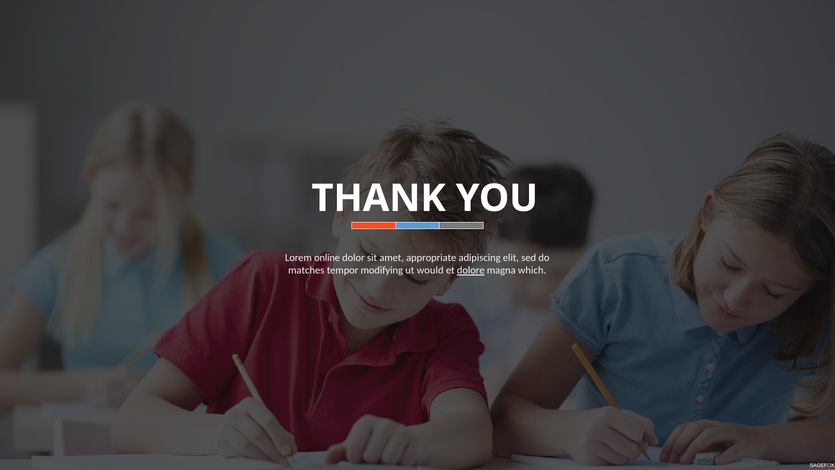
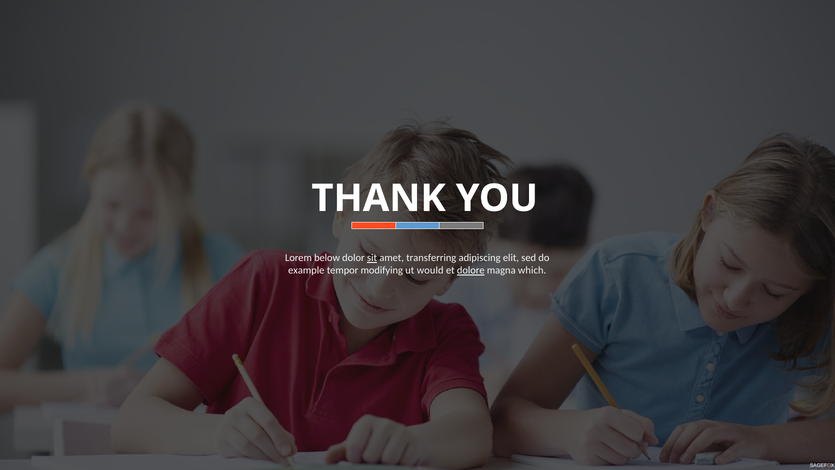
online: online -> below (327, 258)
sit underline: none -> present (372, 258)
appropriate: appropriate -> transferring (431, 258)
matches: matches -> example (306, 270)
